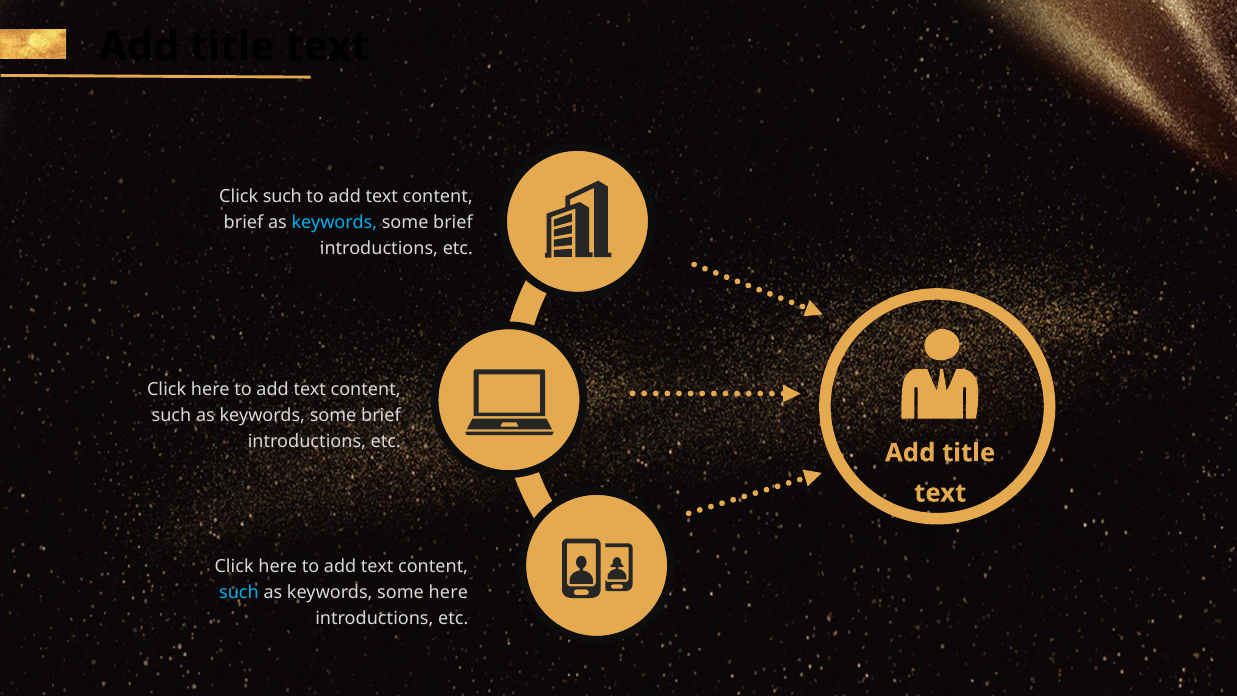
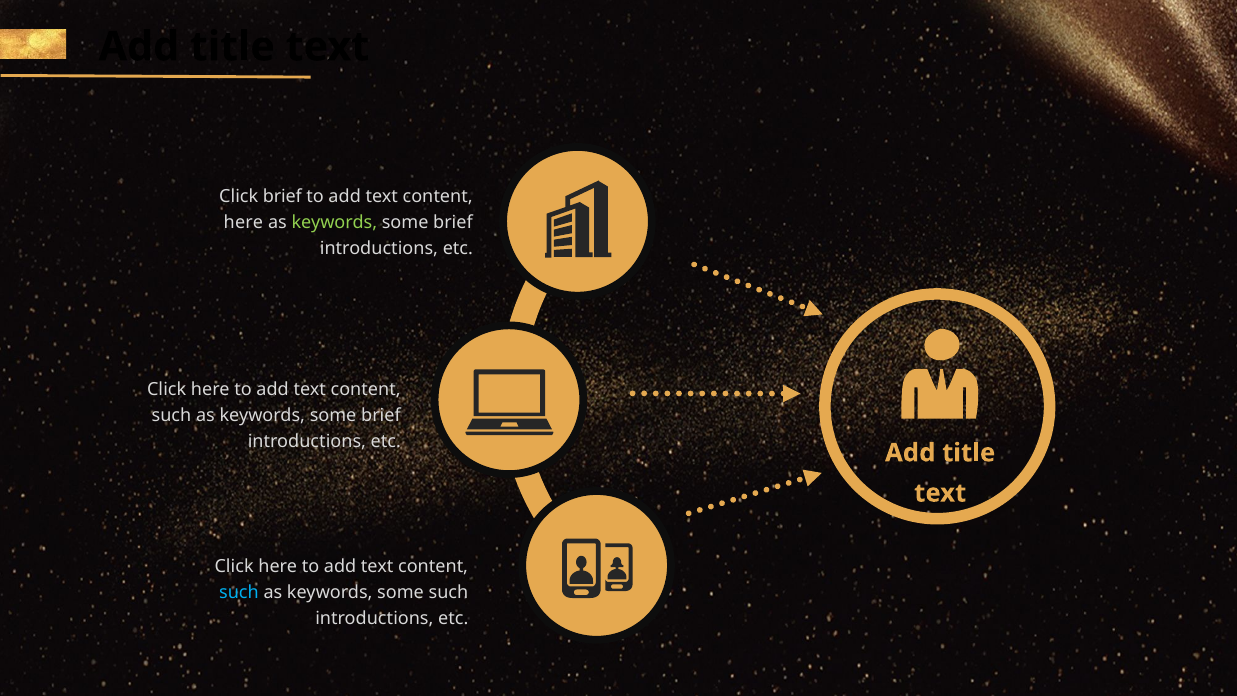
Click such: such -> brief (282, 197)
brief: brief -> here (243, 223)
keywords colour: light blue -> light green (334, 223)
some here: here -> such (448, 592)
